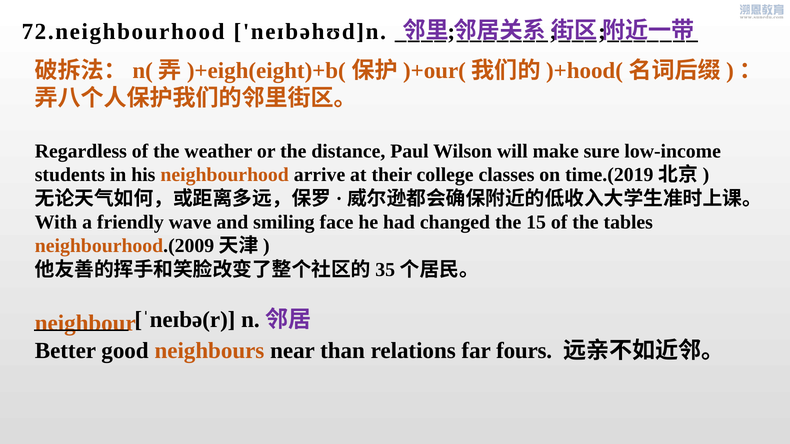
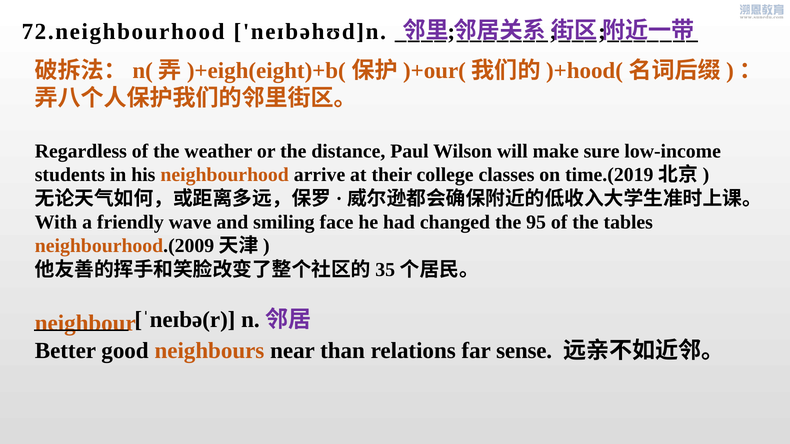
15: 15 -> 95 (536, 222)
fours: fours -> sense (524, 351)
